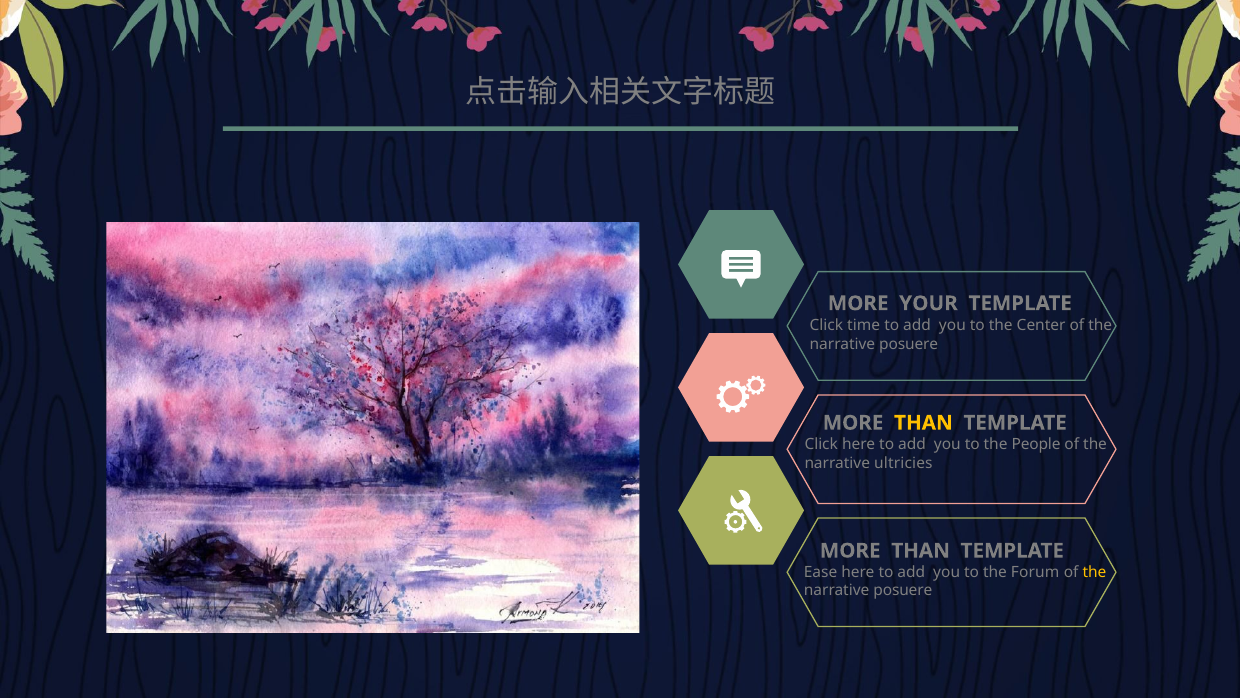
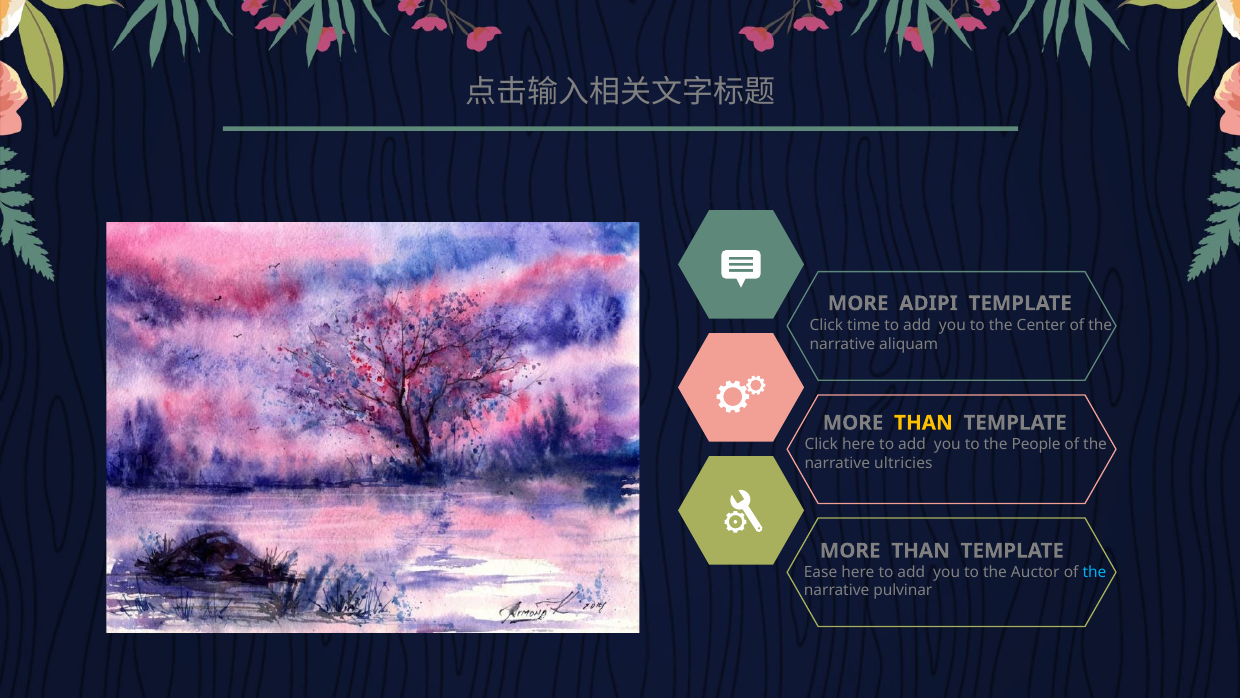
YOUR: YOUR -> ADIPI (929, 303)
posuere: posuere -> aliquam (909, 344)
Forum: Forum -> Auctor (1035, 572)
the colour: yellow -> light blue (1094, 572)
posuere: posuere -> pulvinar (903, 590)
